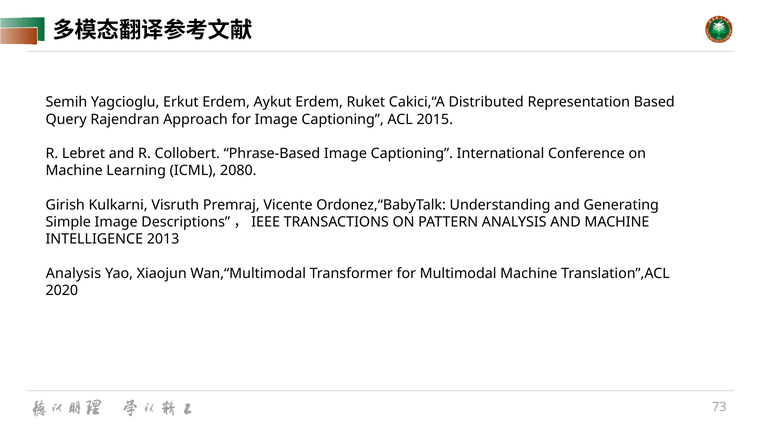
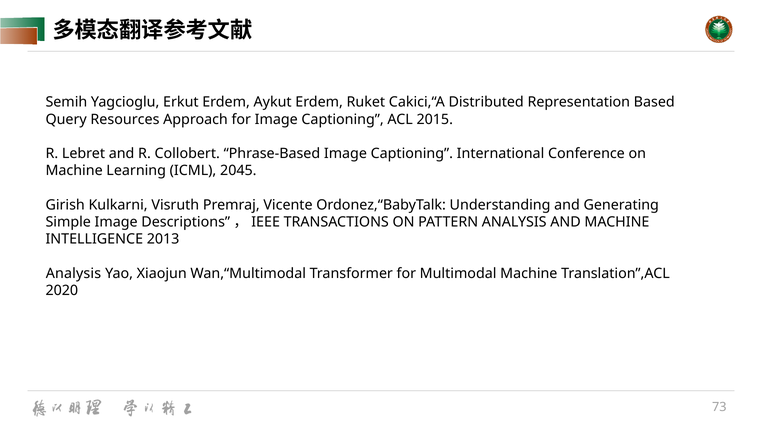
Rajendran: Rajendran -> Resources (125, 120)
2080: 2080 -> 2045 (238, 171)
